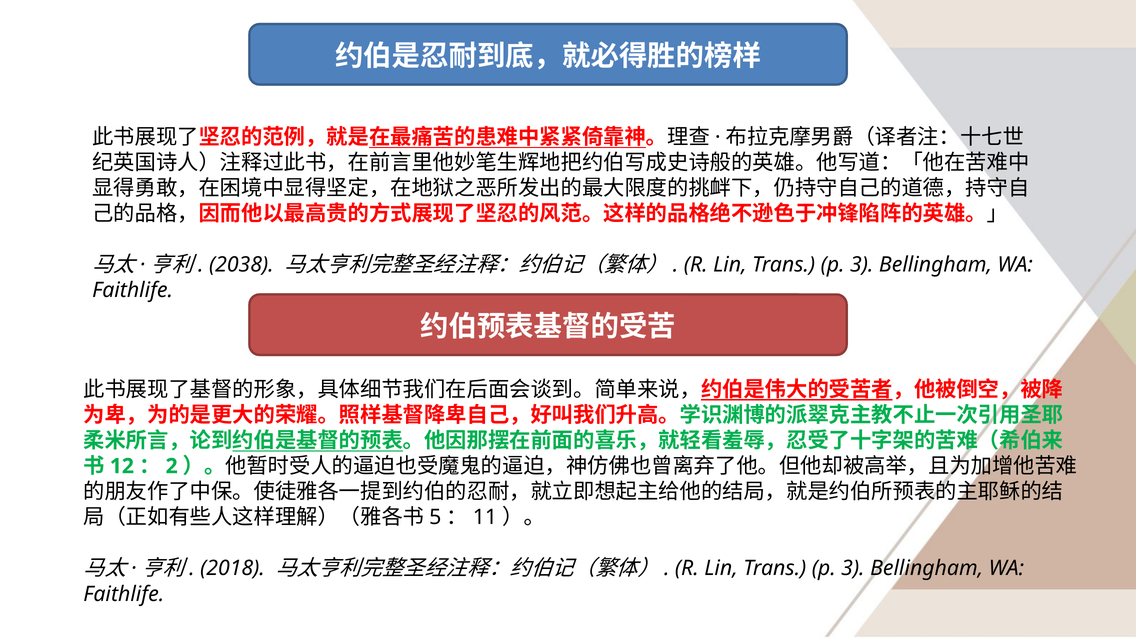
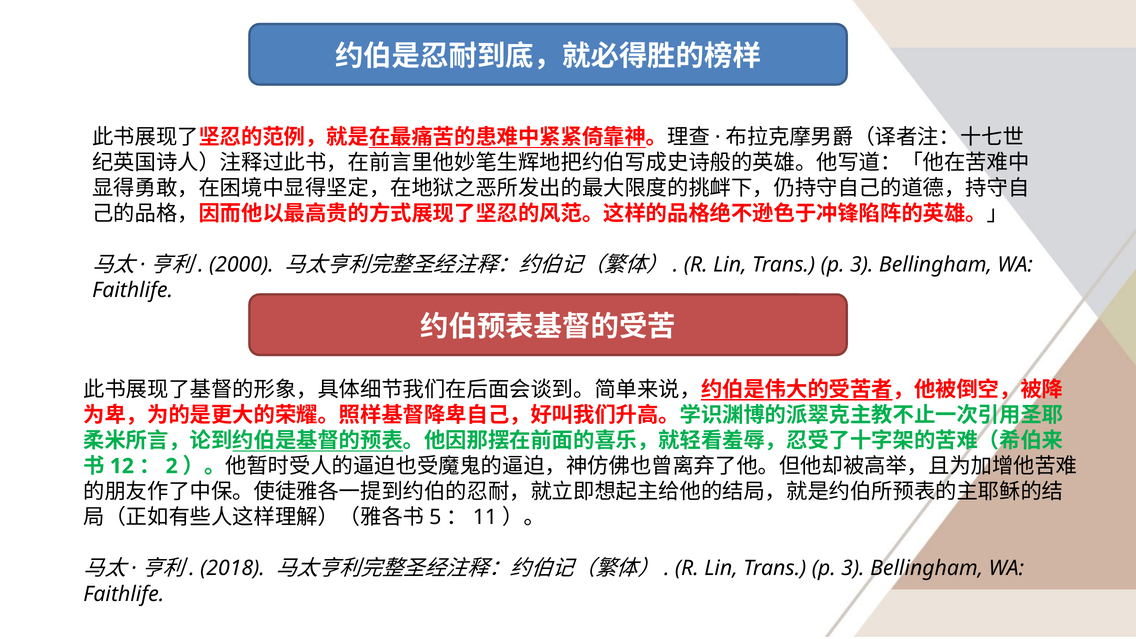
2038: 2038 -> 2000 (241, 265)
